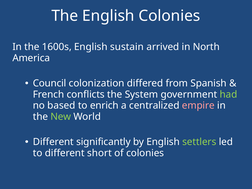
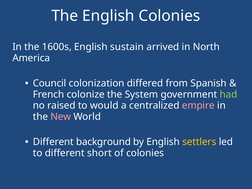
conflicts: conflicts -> colonize (86, 94)
based: based -> raised (61, 106)
enrich: enrich -> would (104, 106)
New colour: light green -> pink (61, 117)
significantly: significantly -> background (103, 142)
settlers colour: light green -> yellow (199, 142)
